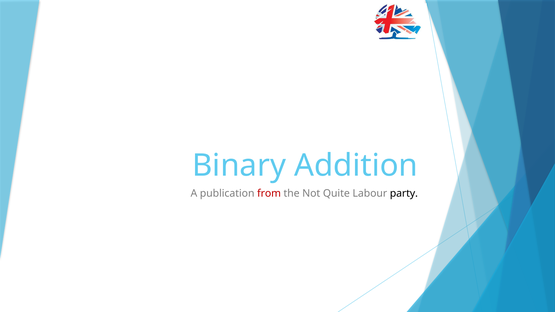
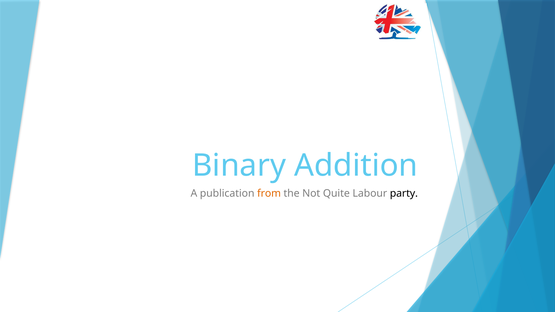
from colour: red -> orange (269, 193)
